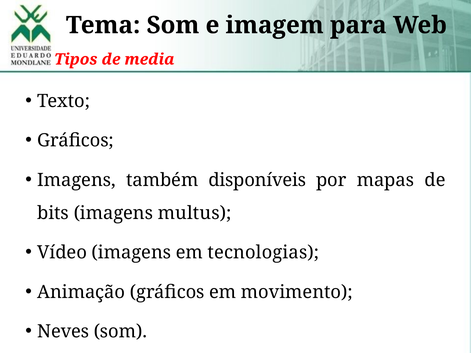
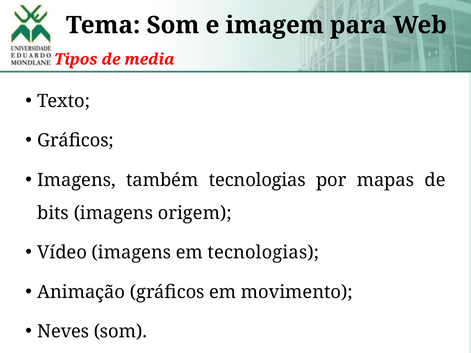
também disponíveis: disponíveis -> tecnologias (257, 180)
multus: multus -> origem (195, 213)
